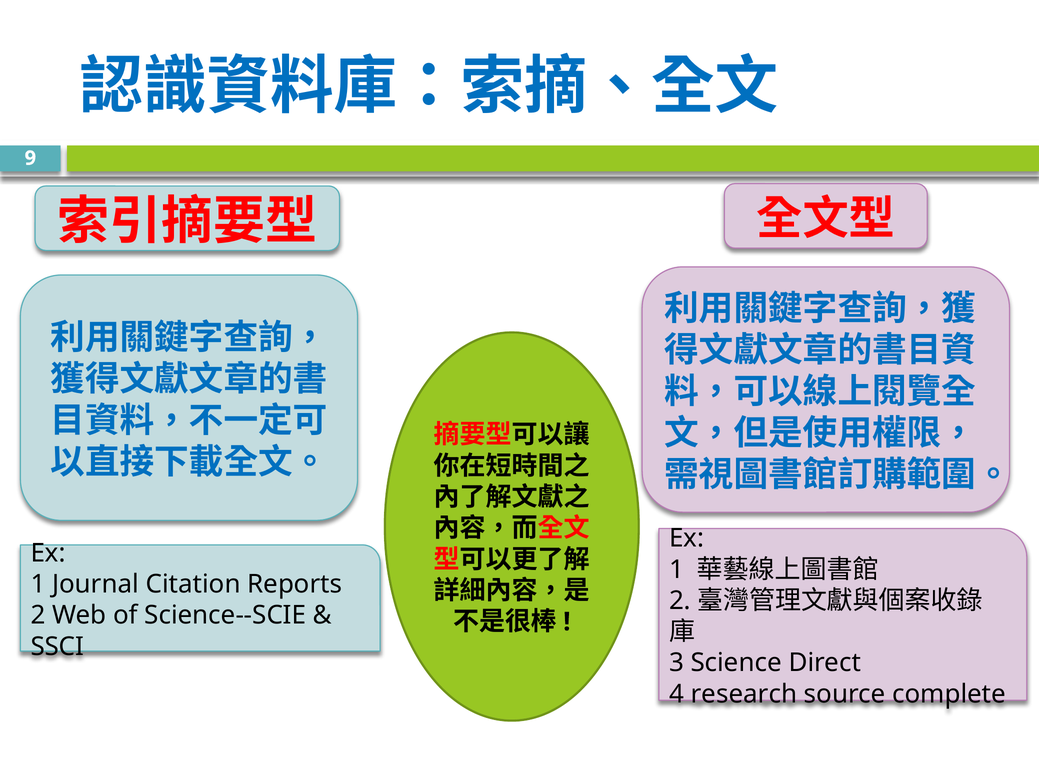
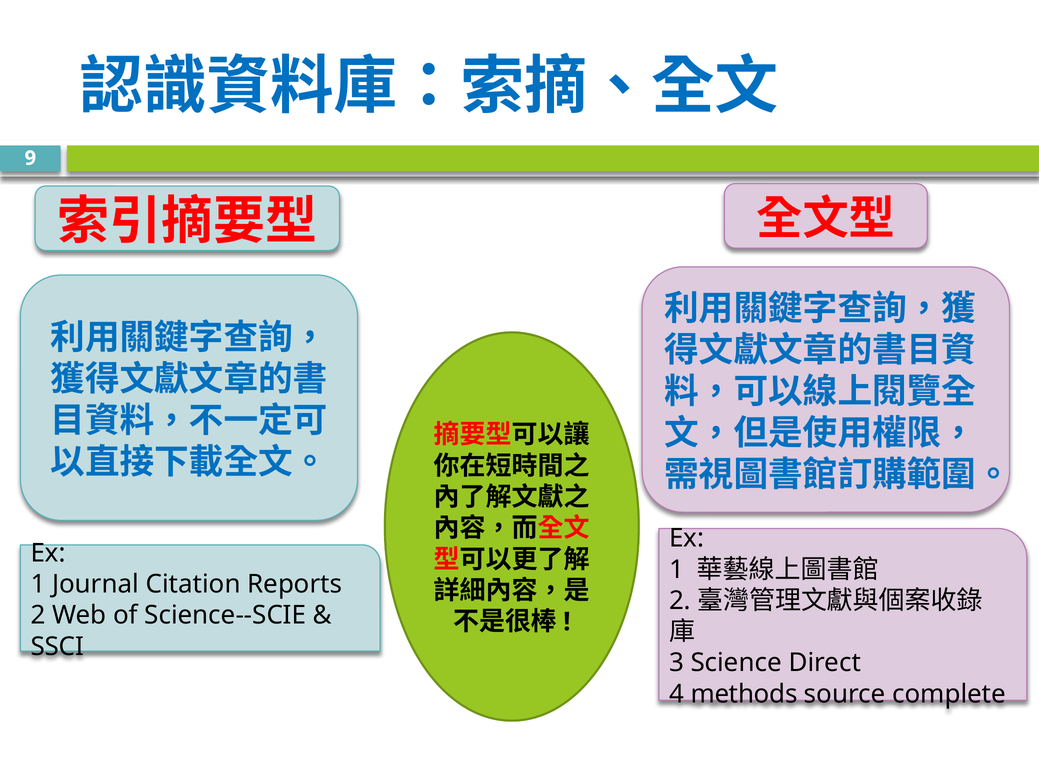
research: research -> methods (744, 694)
